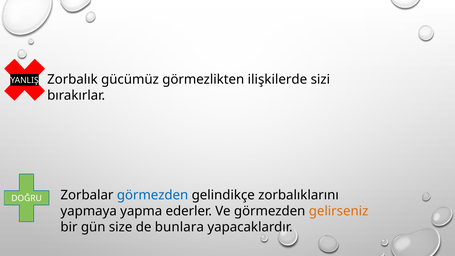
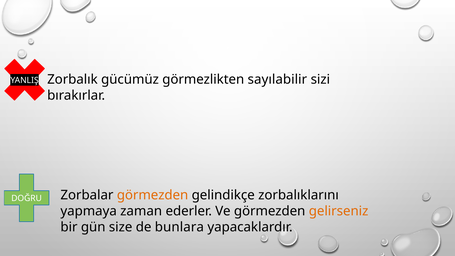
ilişkilerde: ilişkilerde -> sayılabilir (277, 80)
görmezden colour: blue -> orange (153, 195)
yapma: yapma -> zaman (141, 211)
